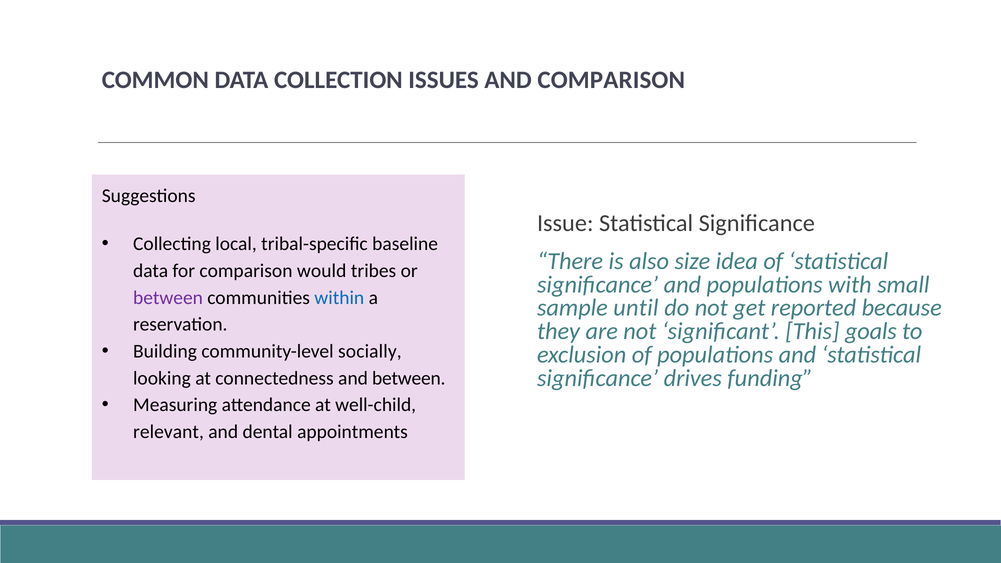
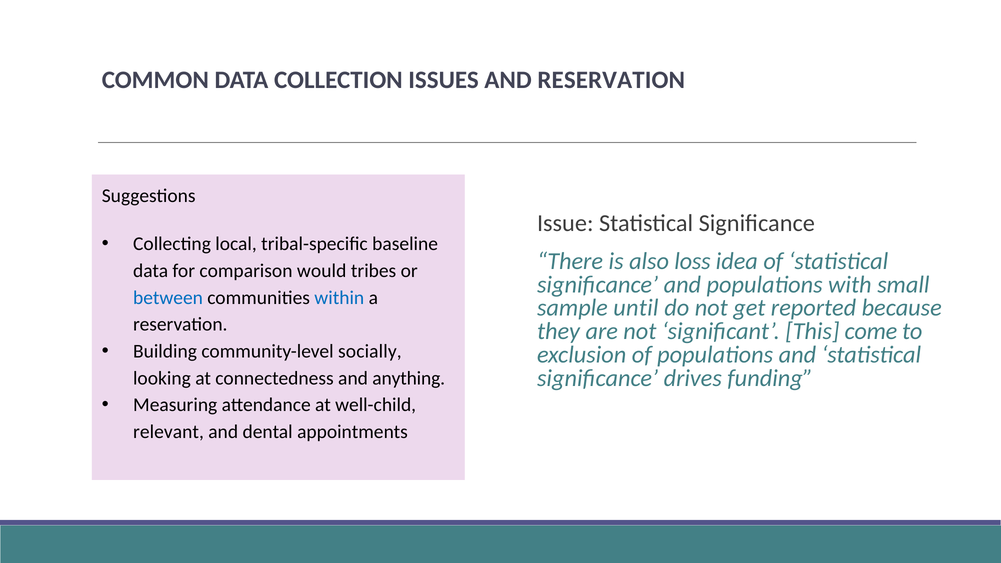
AND COMPARISON: COMPARISON -> RESERVATION (611, 80)
size: size -> loss (692, 261)
between colour: purple -> blue (168, 298)
goals: goals -> come (871, 331)
and between: between -> anything (409, 378)
